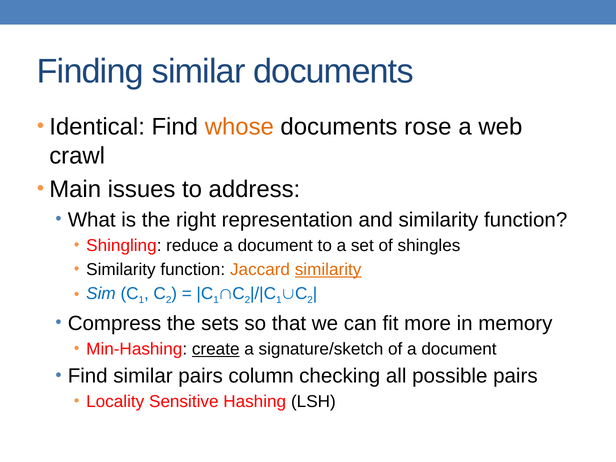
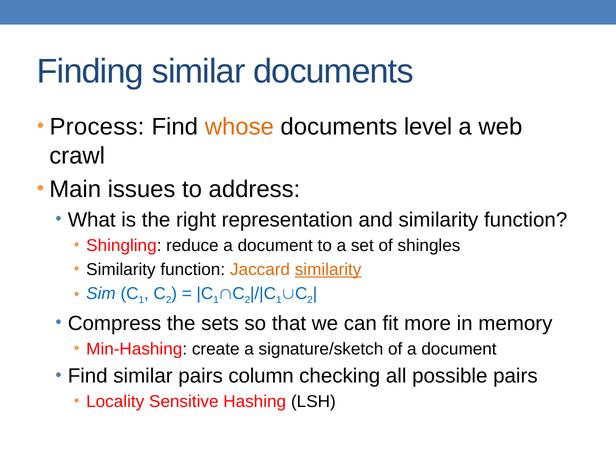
Identical: Identical -> Process (97, 127)
rose: rose -> level (428, 127)
create underline: present -> none (216, 349)
